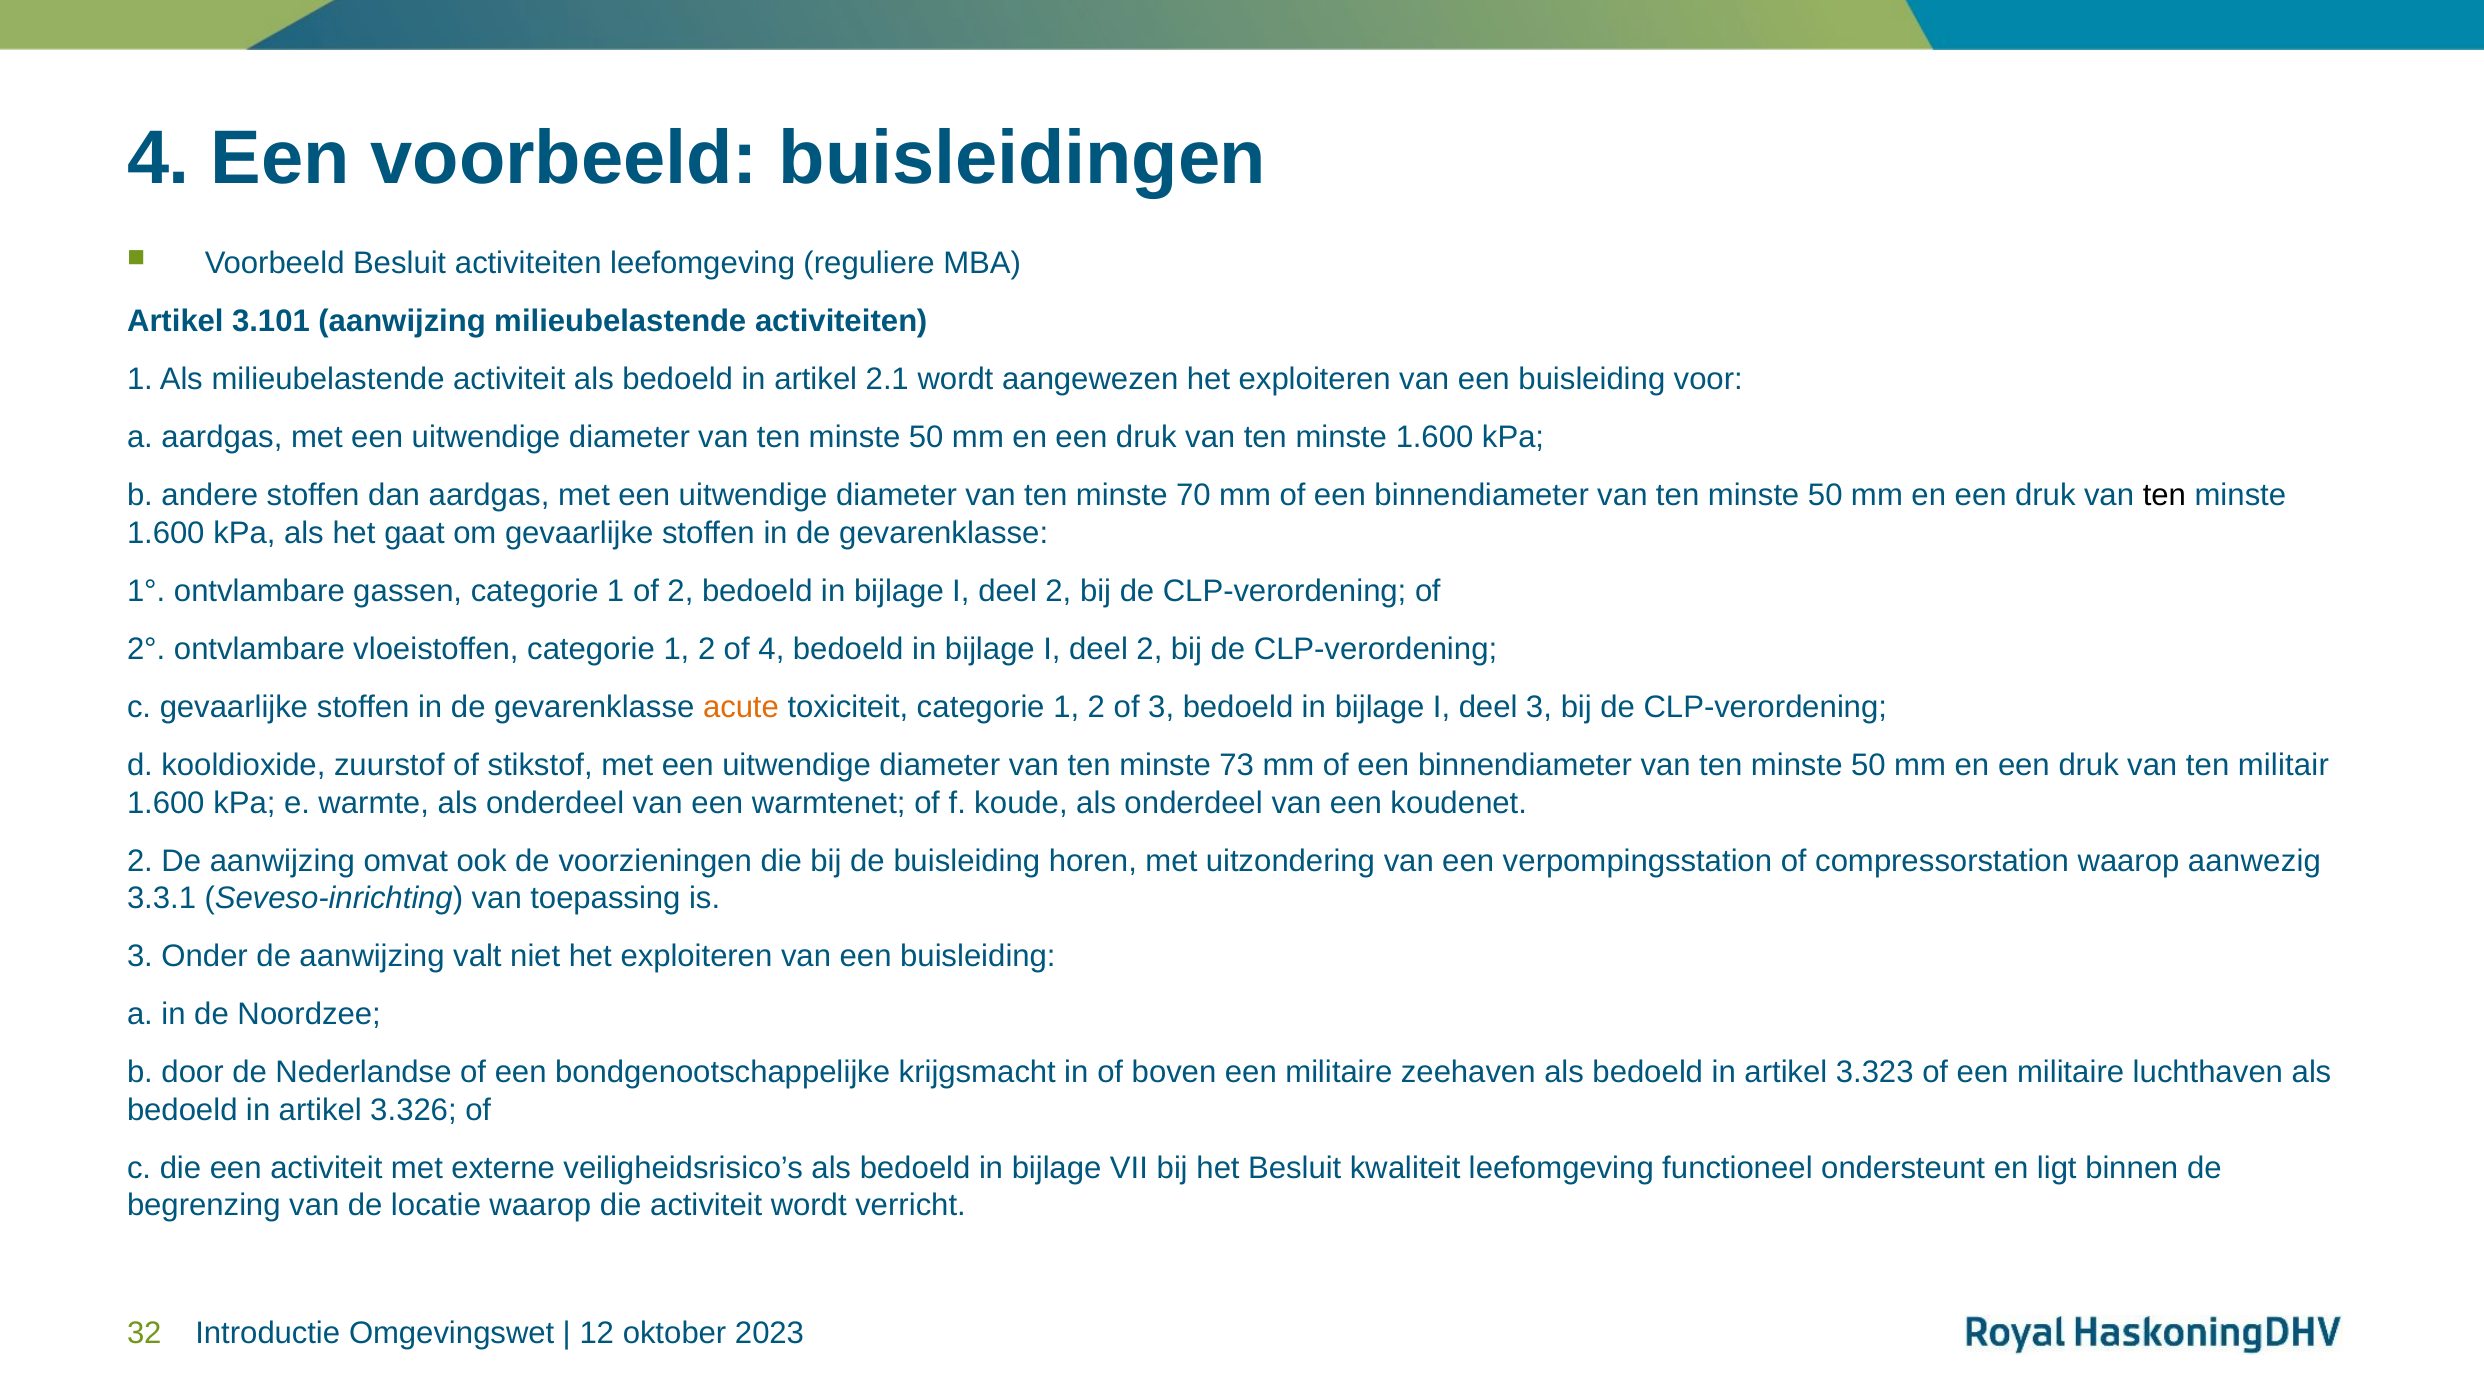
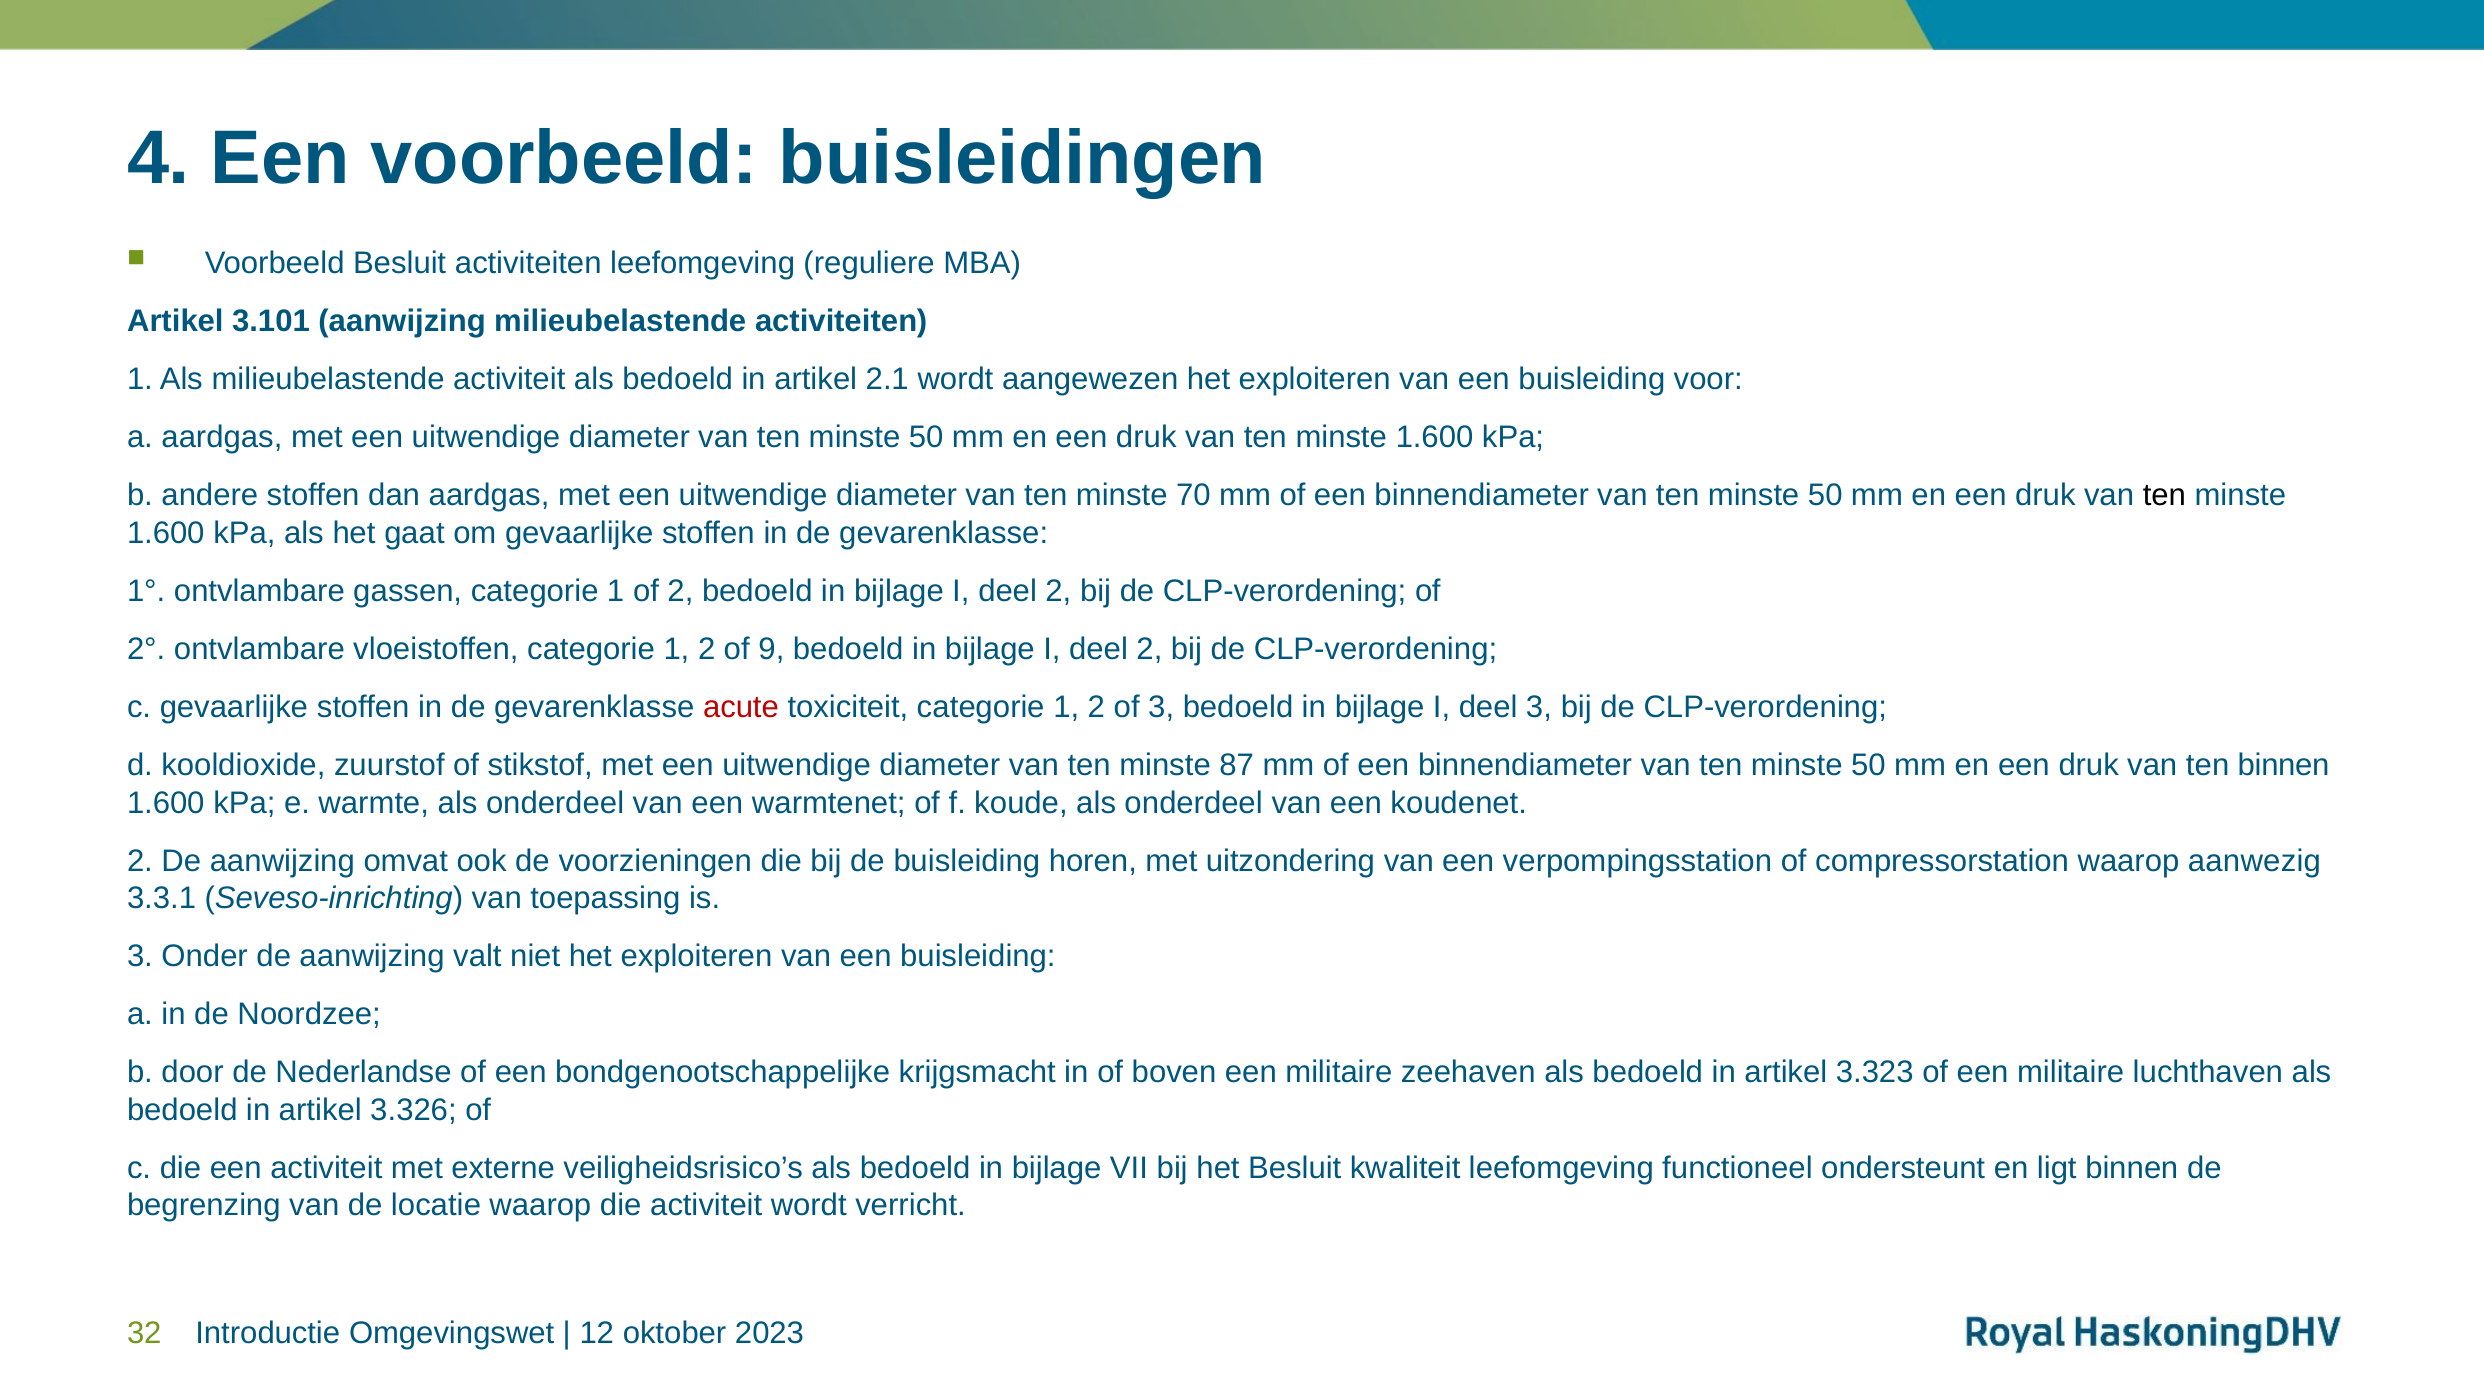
of 4: 4 -> 9 (771, 649)
acute colour: orange -> red (741, 707)
73: 73 -> 87 (1237, 765)
ten militair: militair -> binnen (2284, 765)
